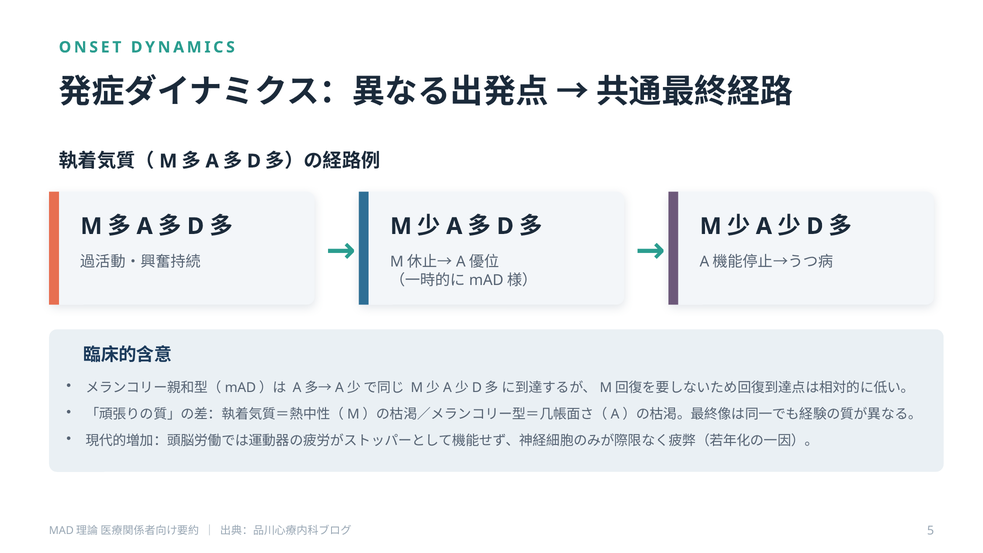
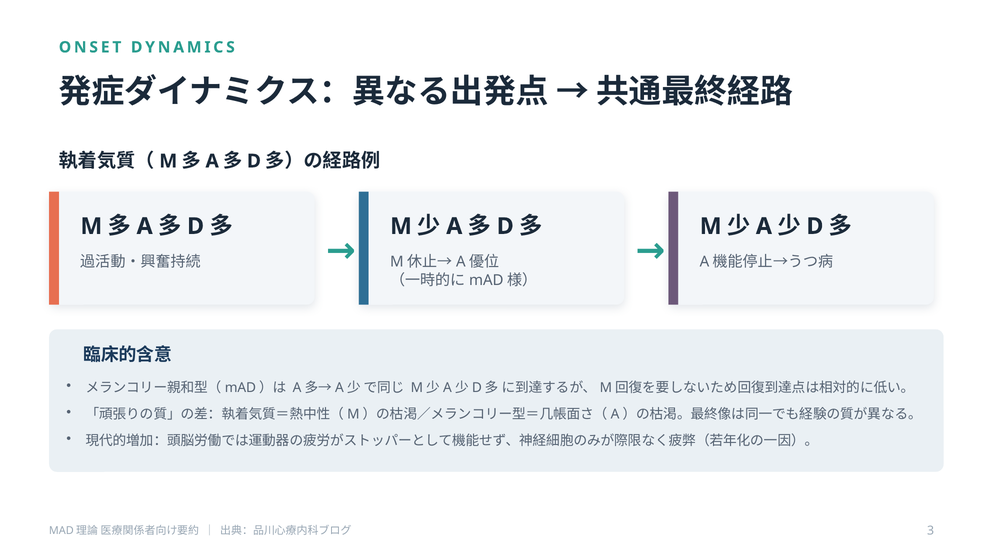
5: 5 -> 3 (931, 531)
